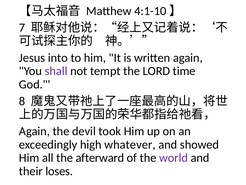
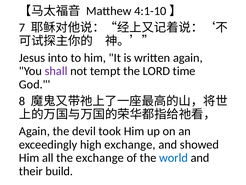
high whatever: whatever -> exchange (130, 144)
the afterward: afterward -> exchange (100, 157)
world colour: purple -> blue (174, 157)
loses: loses -> build (59, 171)
